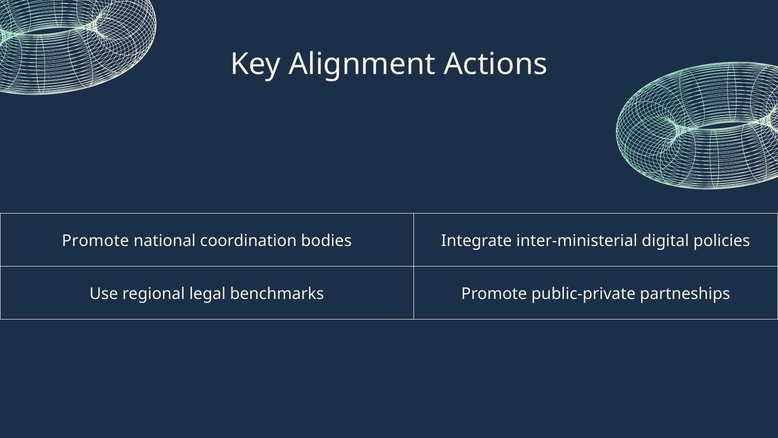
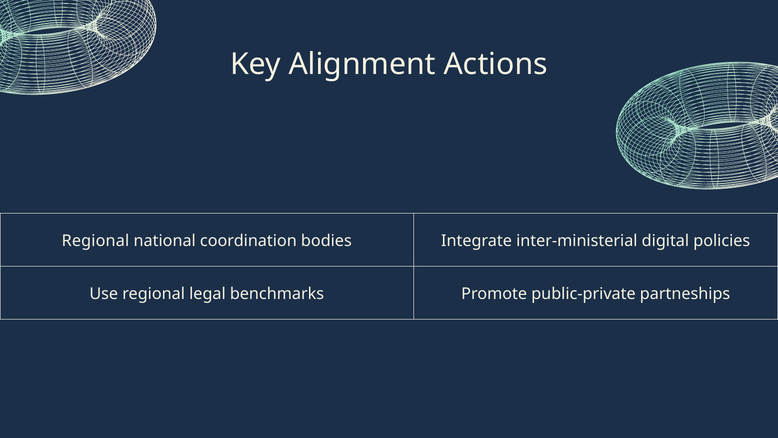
Promote: Promote -> Regional (95, 241)
